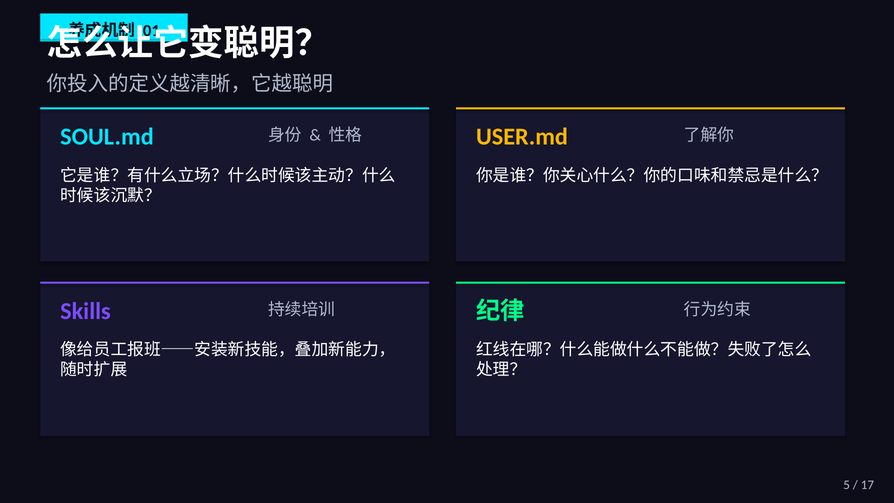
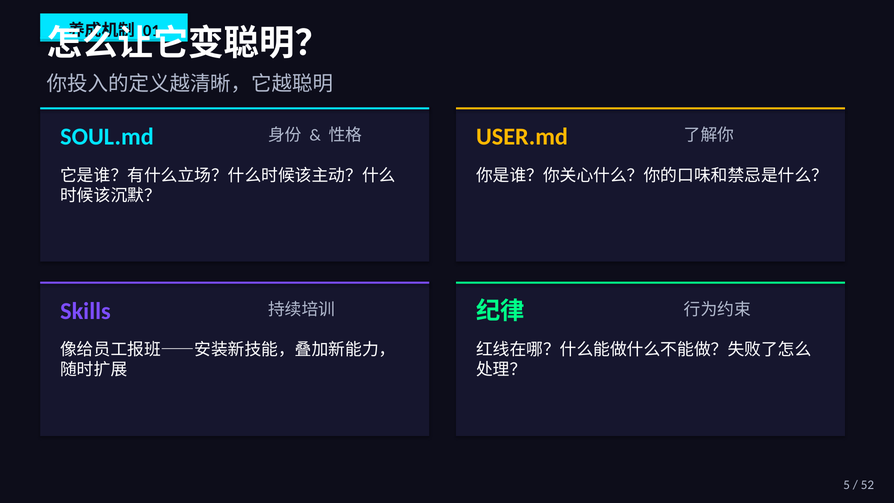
17: 17 -> 52 (867, 485)
